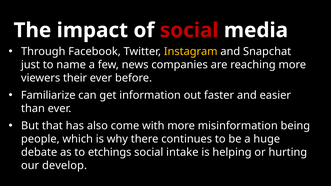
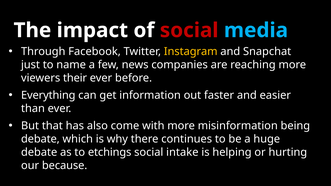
media colour: white -> light blue (256, 30)
Familiarize: Familiarize -> Everything (48, 95)
people: people -> debate (40, 139)
develop: develop -> because (65, 166)
